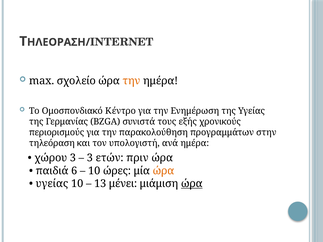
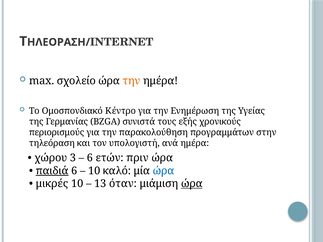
3: 3 -> 6 (90, 158)
παιδιά underline: none -> present (52, 171)
ώρες: ώρες -> καλό (117, 171)
ώρα colour: orange -> blue (163, 171)
υγείας: υγείας -> μικρές (52, 184)
μένει: μένει -> όταν (123, 184)
